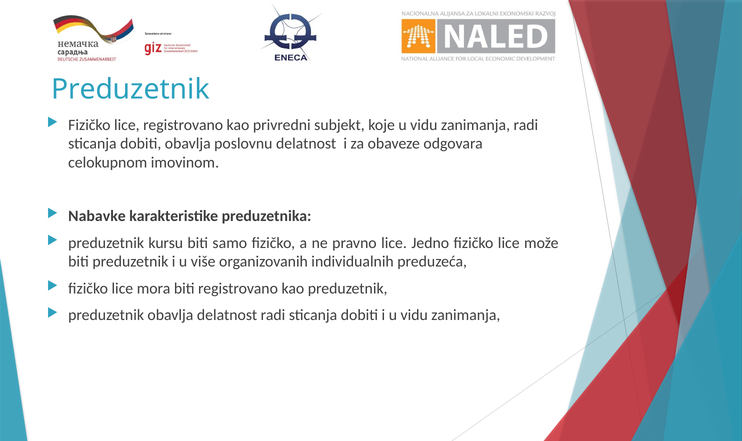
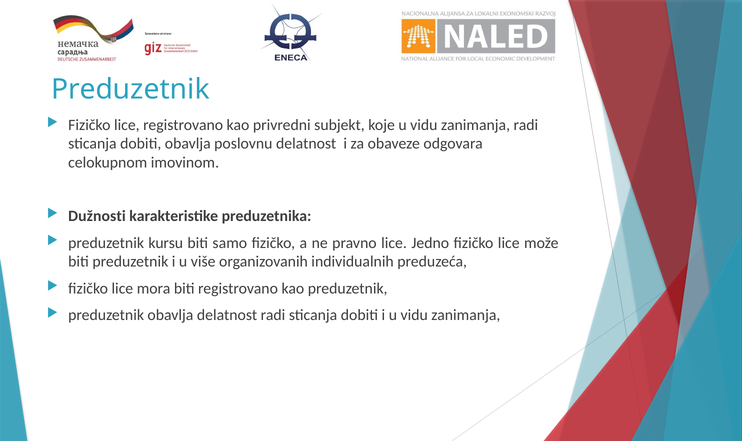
Nabavke: Nabavke -> Dužnosti (97, 216)
